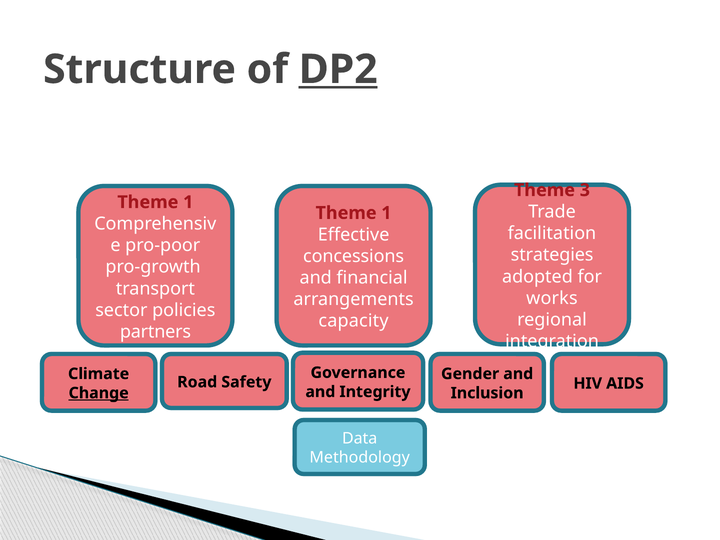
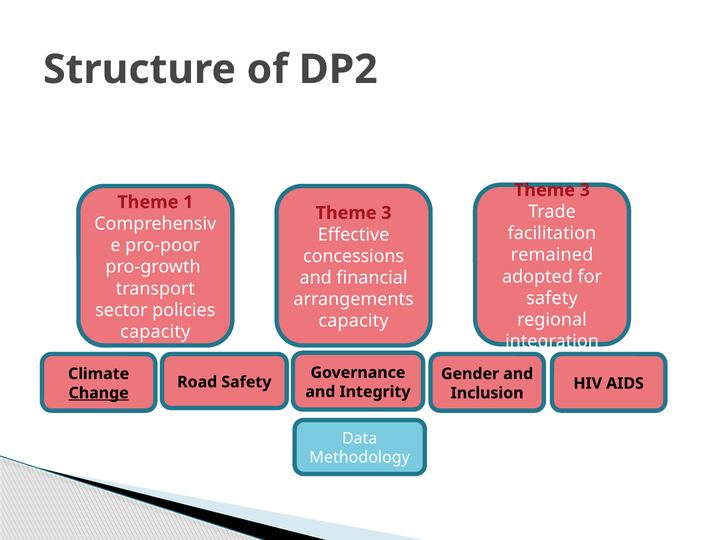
DP2 underline: present -> none (338, 69)
1: 1 -> 3 (386, 213)
strategies: strategies -> remained (552, 255)
works: works -> safety (552, 298)
partners: partners -> capacity (155, 332)
